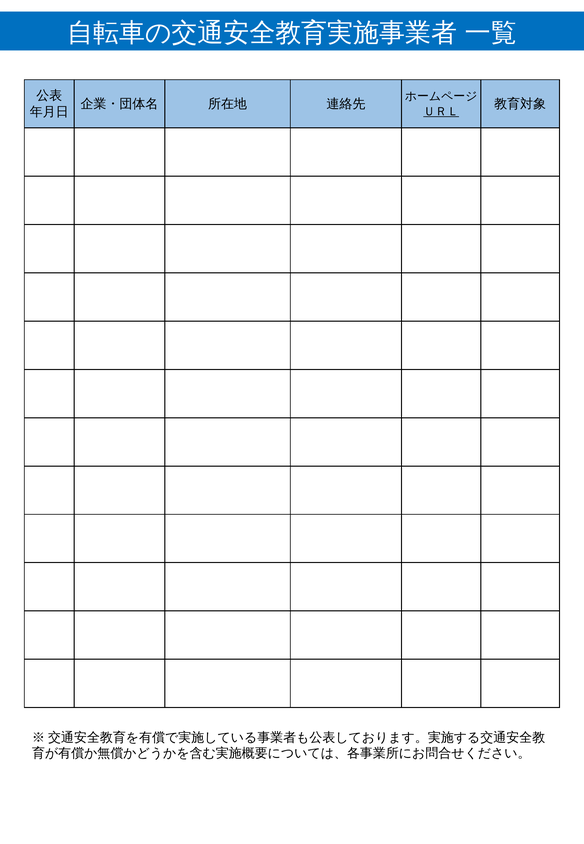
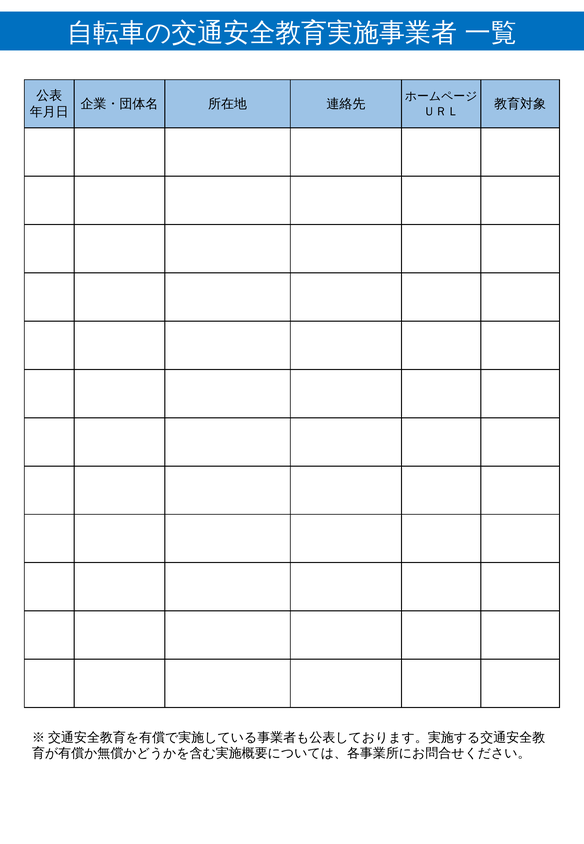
ＵＲＬ underline: present -> none (441, 111)
